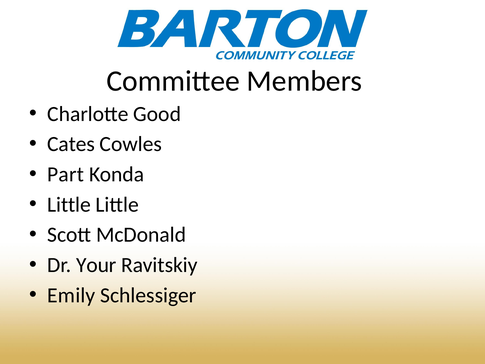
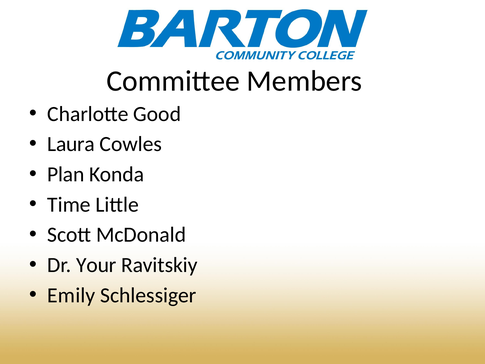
Cates: Cates -> Laura (71, 144)
Part: Part -> Plan (66, 174)
Little: Little -> Time (69, 205)
